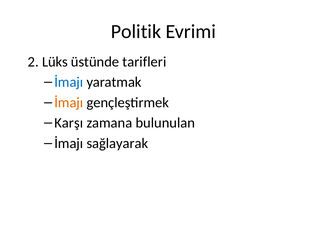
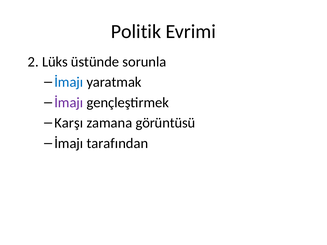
tarifleri: tarifleri -> sorunla (144, 62)
İmajı colour: orange -> purple (69, 103)
bulunulan: bulunulan -> görüntüsü (165, 123)
sağlayarak: sağlayarak -> tarafından (117, 143)
